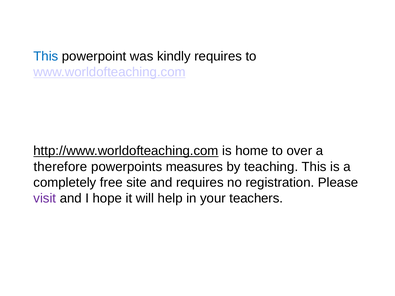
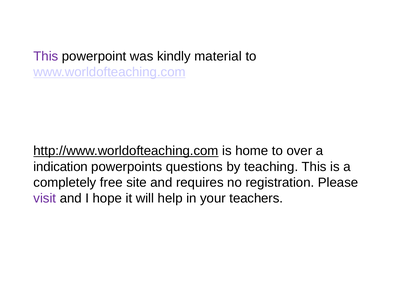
This colour: blue -> purple (46, 56)
kindly requires: requires -> material (218, 56)
therefore: therefore -> indication (61, 167)
measures: measures -> questions (194, 167)
